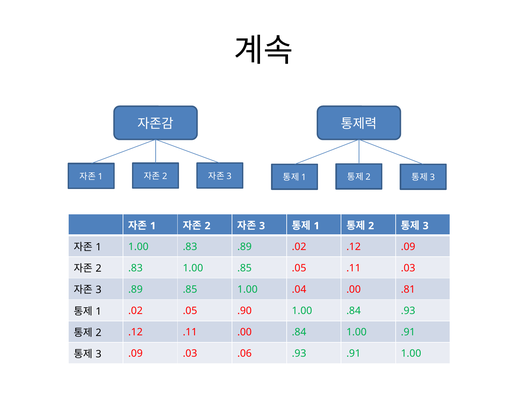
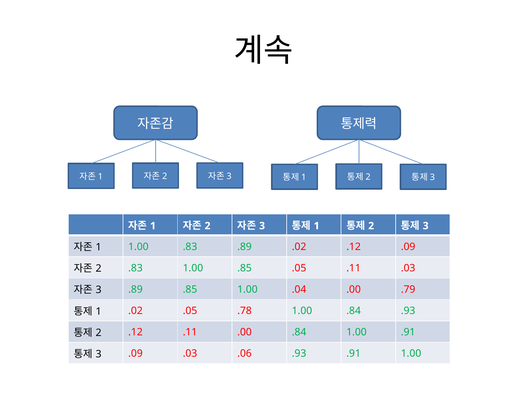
.81: .81 -> .79 (408, 290)
.90: .90 -> .78 (245, 311)
